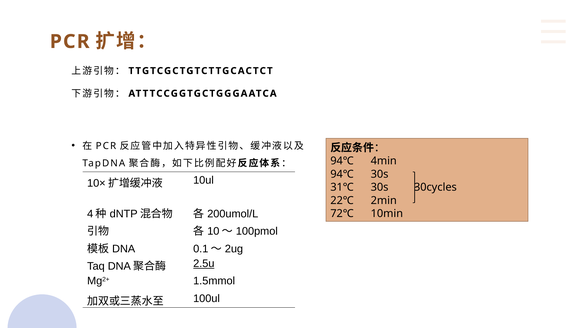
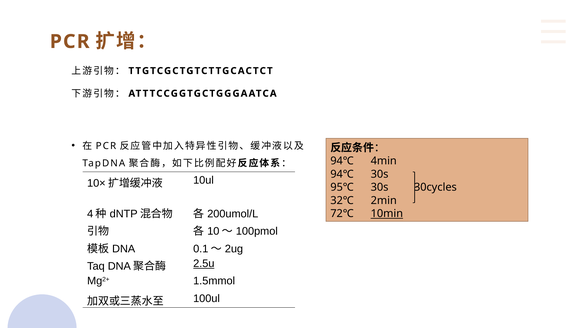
31℃: 31℃ -> 95℃ (342, 187)
22℃: 22℃ -> 32℃ (342, 200)
10min underline: none -> present (387, 213)
